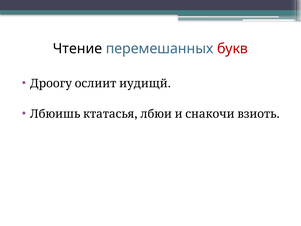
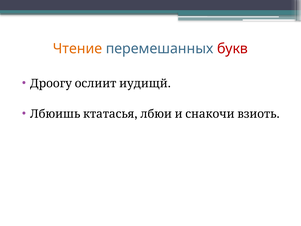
Чтение colour: black -> orange (78, 49)
